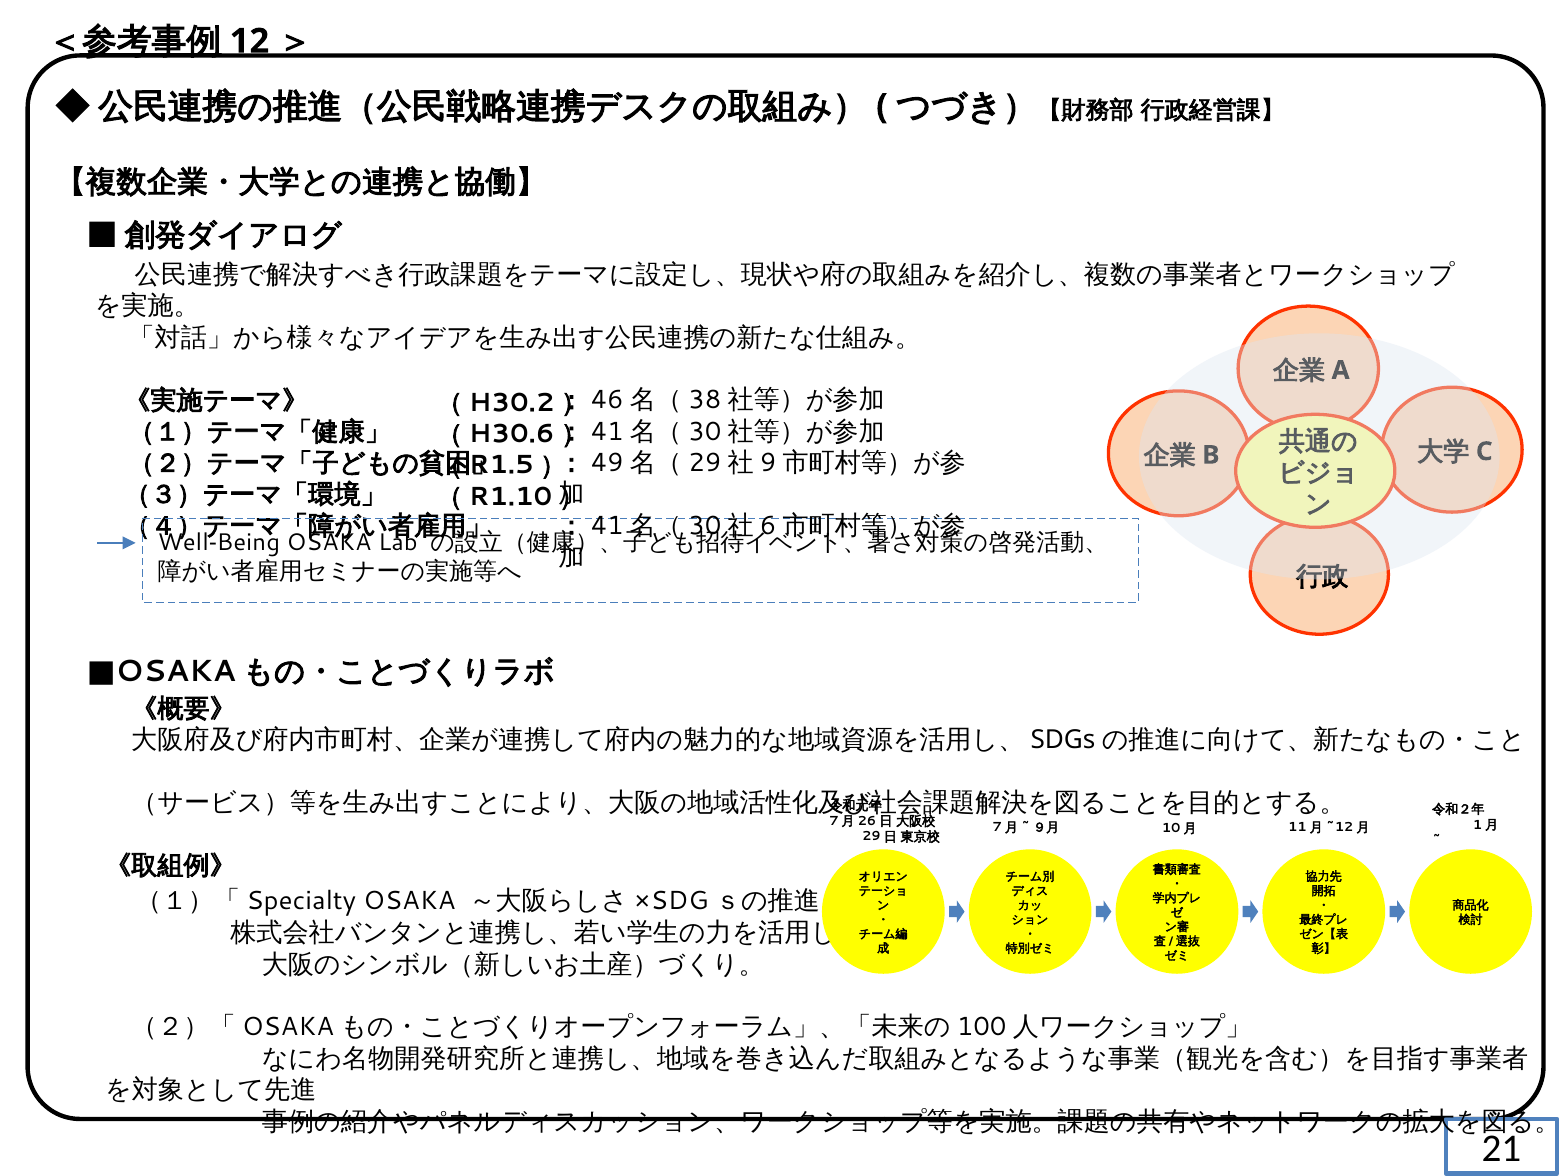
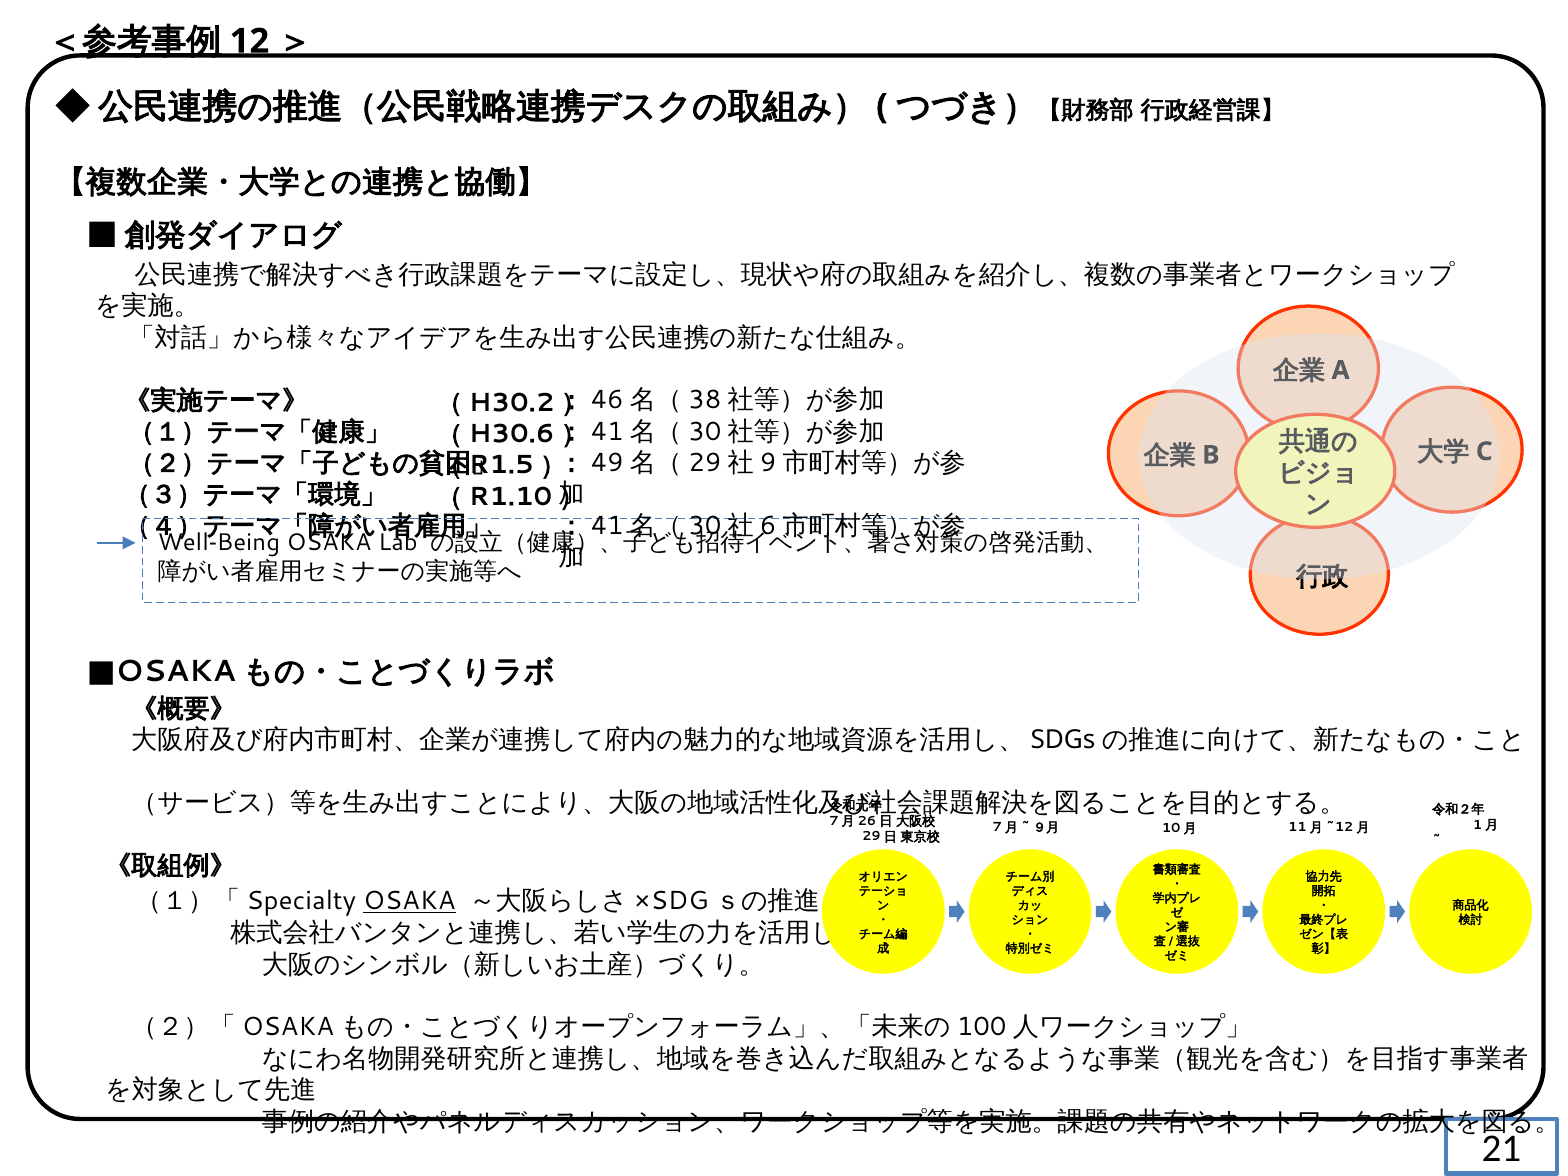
OSAKA underline: none -> present (409, 901)
